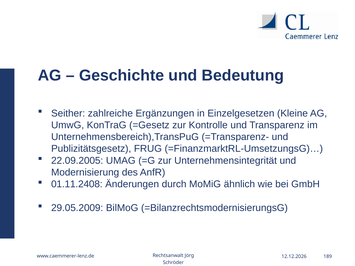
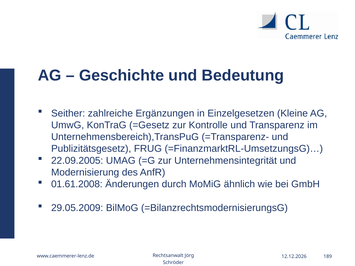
01.11.2408: 01.11.2408 -> 01.61.2008 (77, 184)
